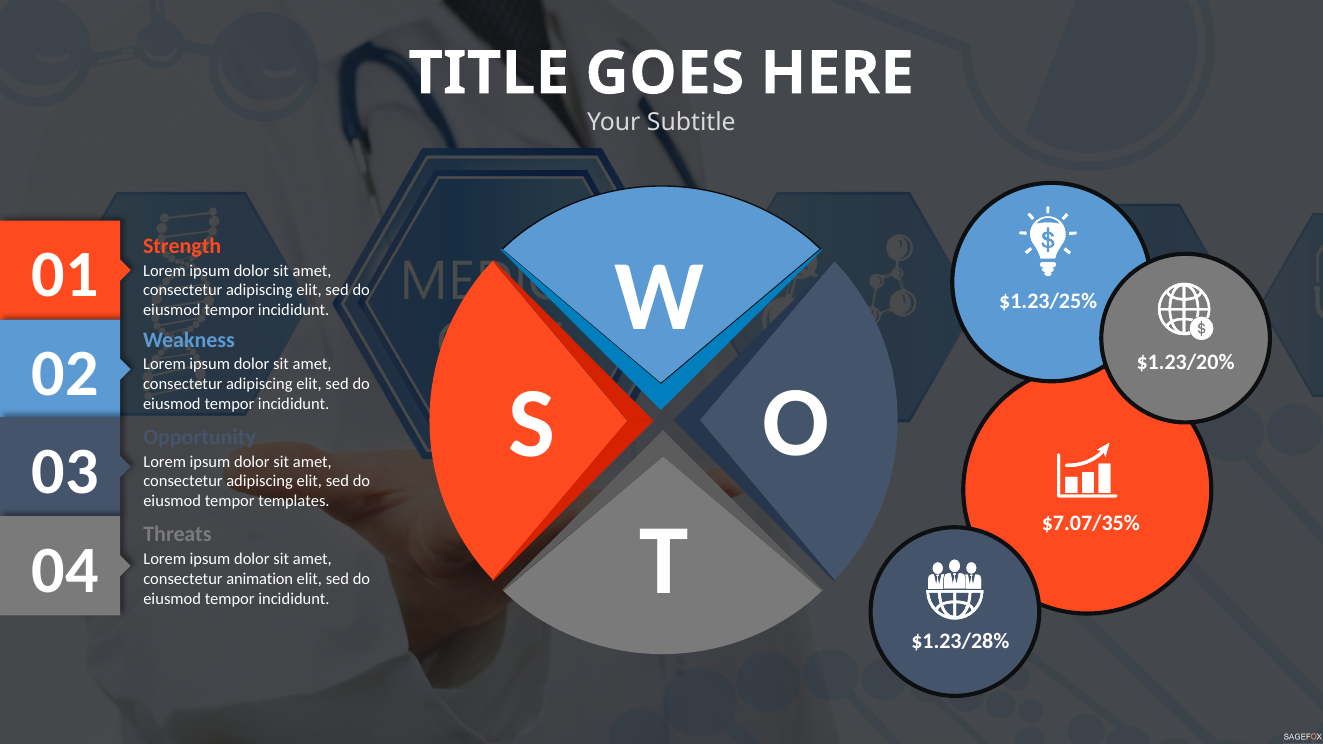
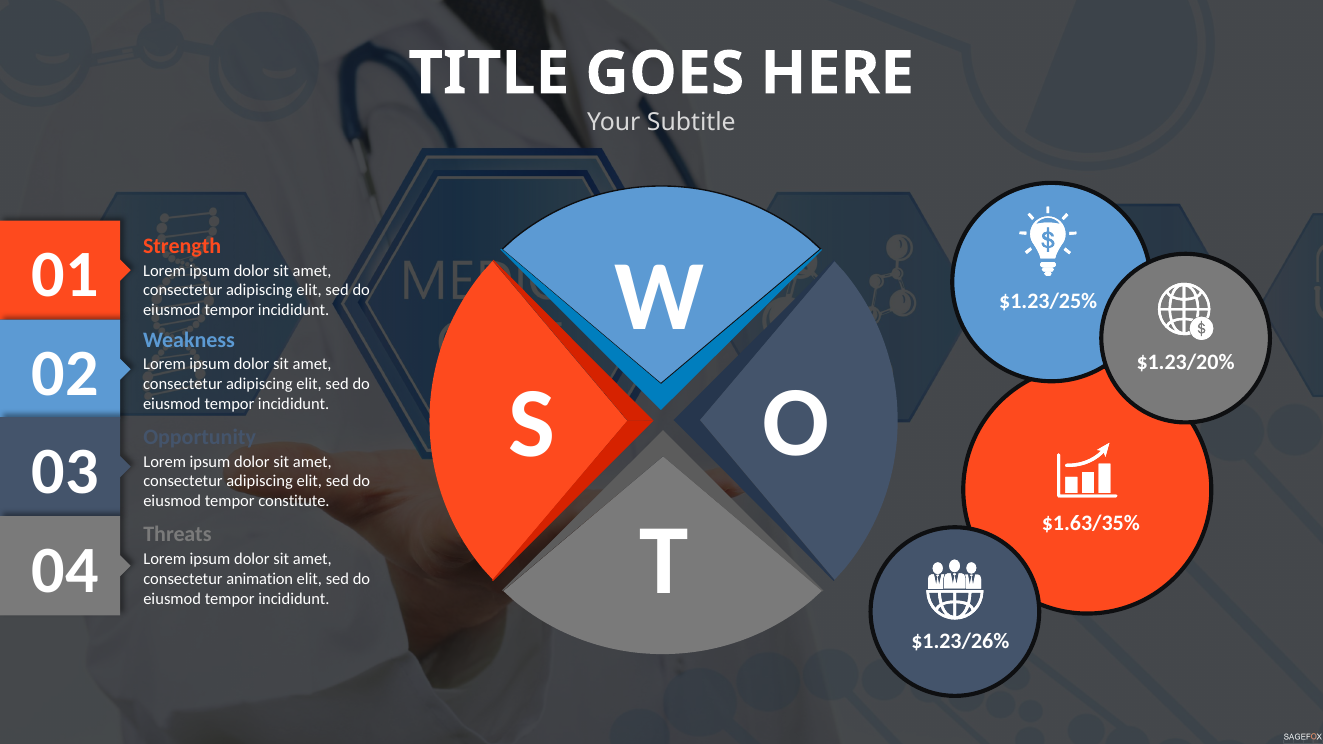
templates: templates -> constitute (294, 501)
$7.07/35%: $7.07/35% -> $1.63/35% (1091, 524)
$1.23/28%: $1.23/28% -> $1.23/26% (960, 641)
